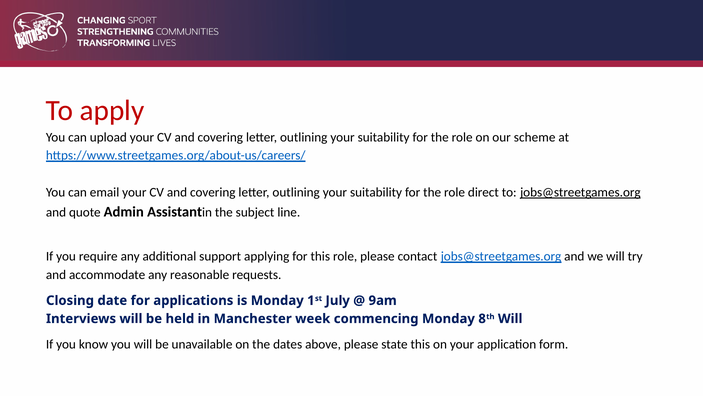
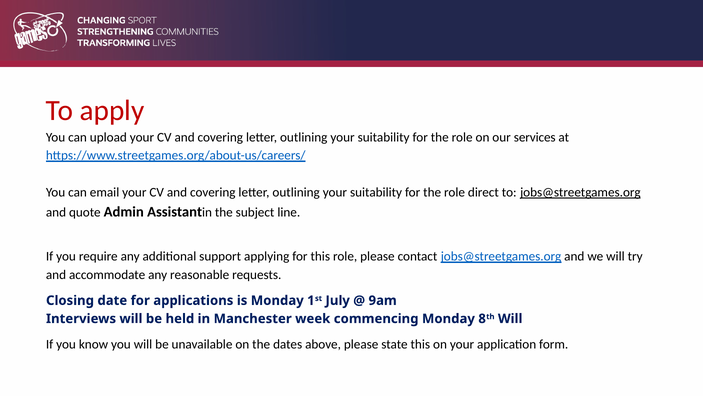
scheme: scheme -> services (535, 137)
